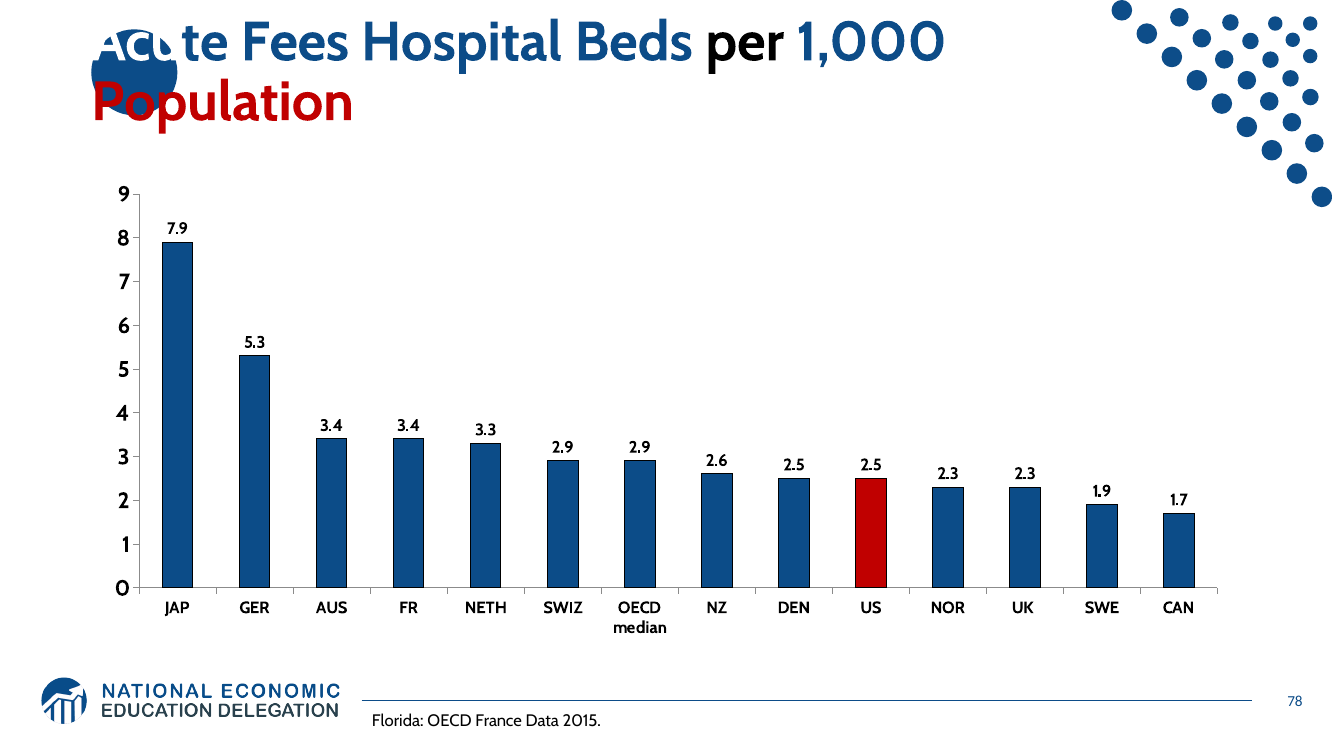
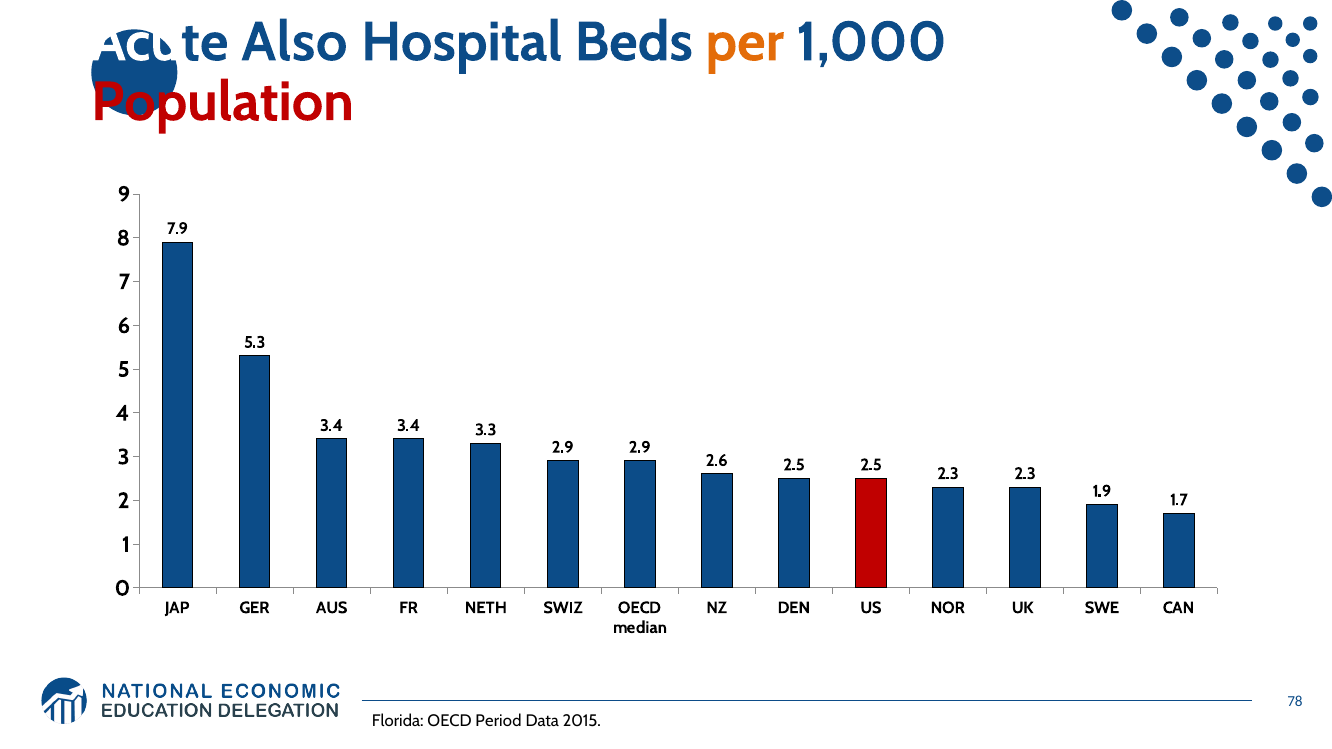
Fees: Fees -> Also (294, 42)
per colour: black -> orange (745, 42)
France: France -> Period (498, 721)
